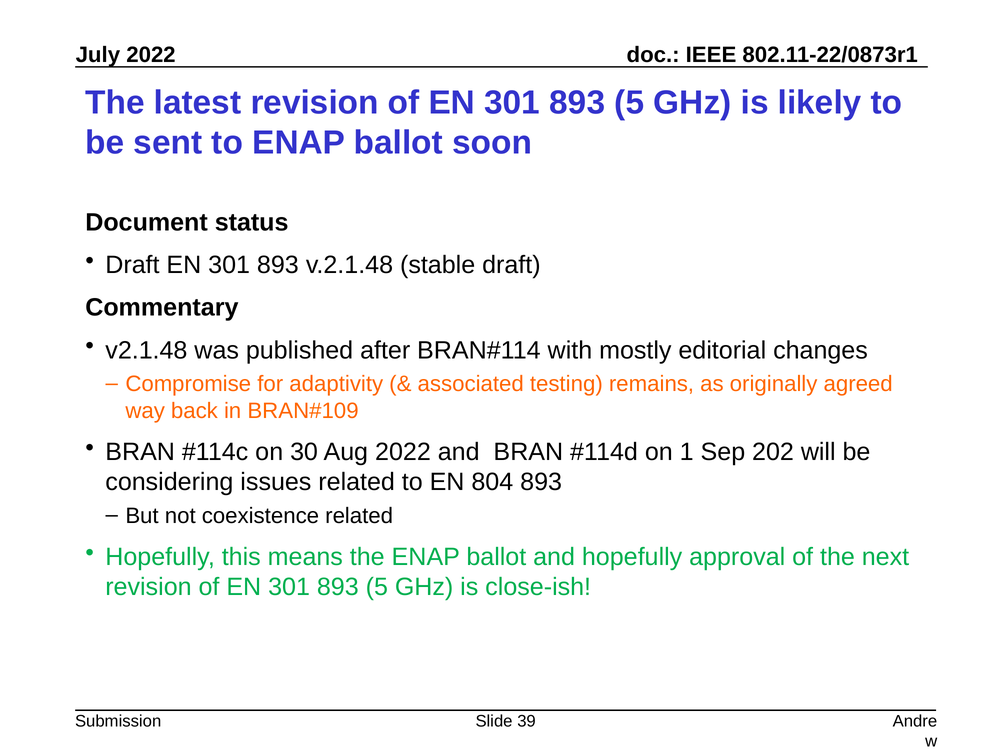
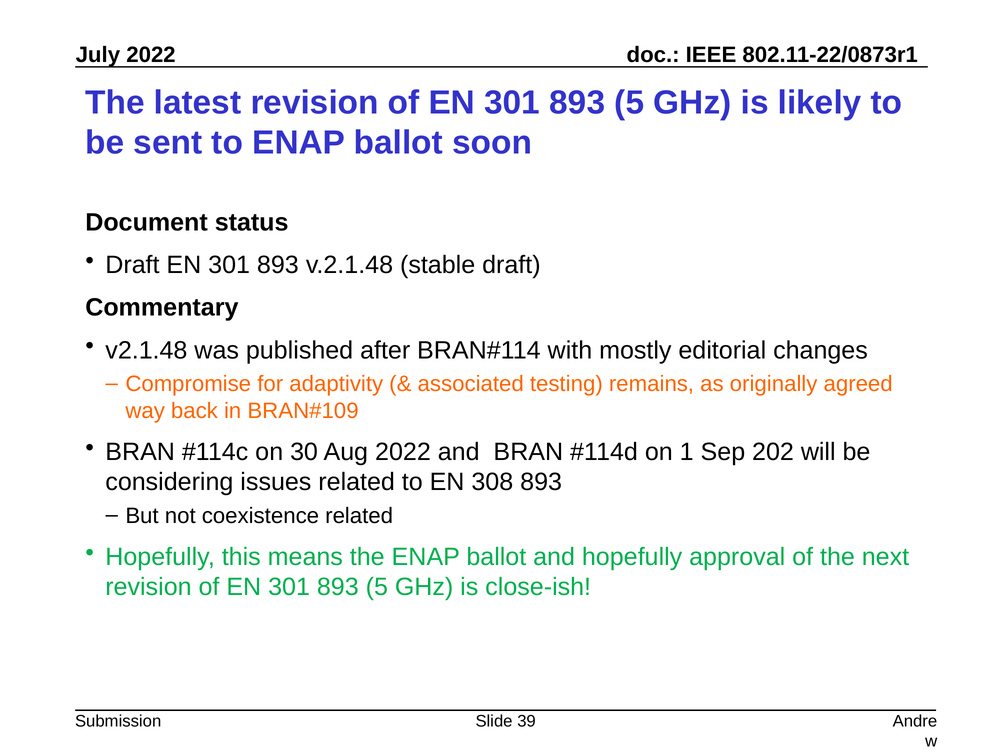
804: 804 -> 308 (492, 482)
